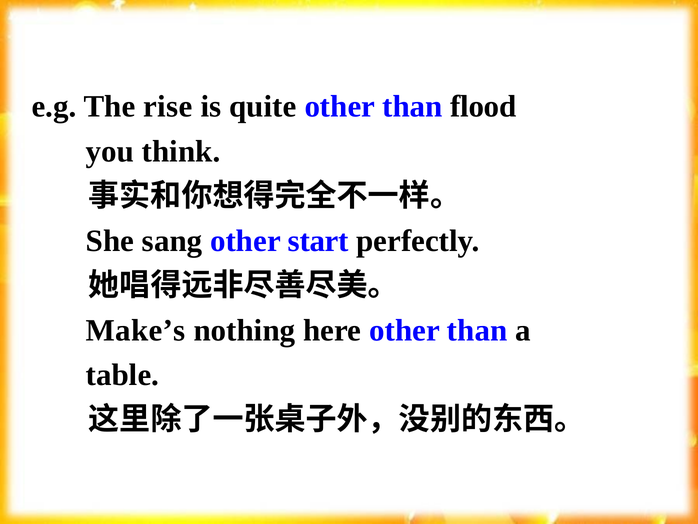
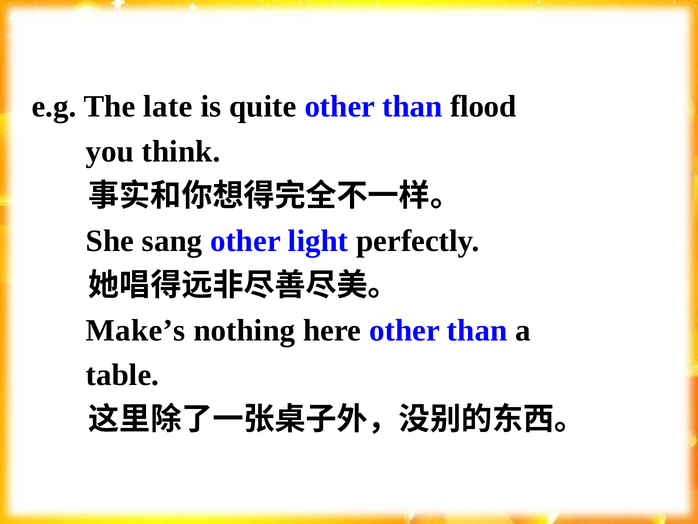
rise: rise -> late (168, 107)
start: start -> light (318, 241)
